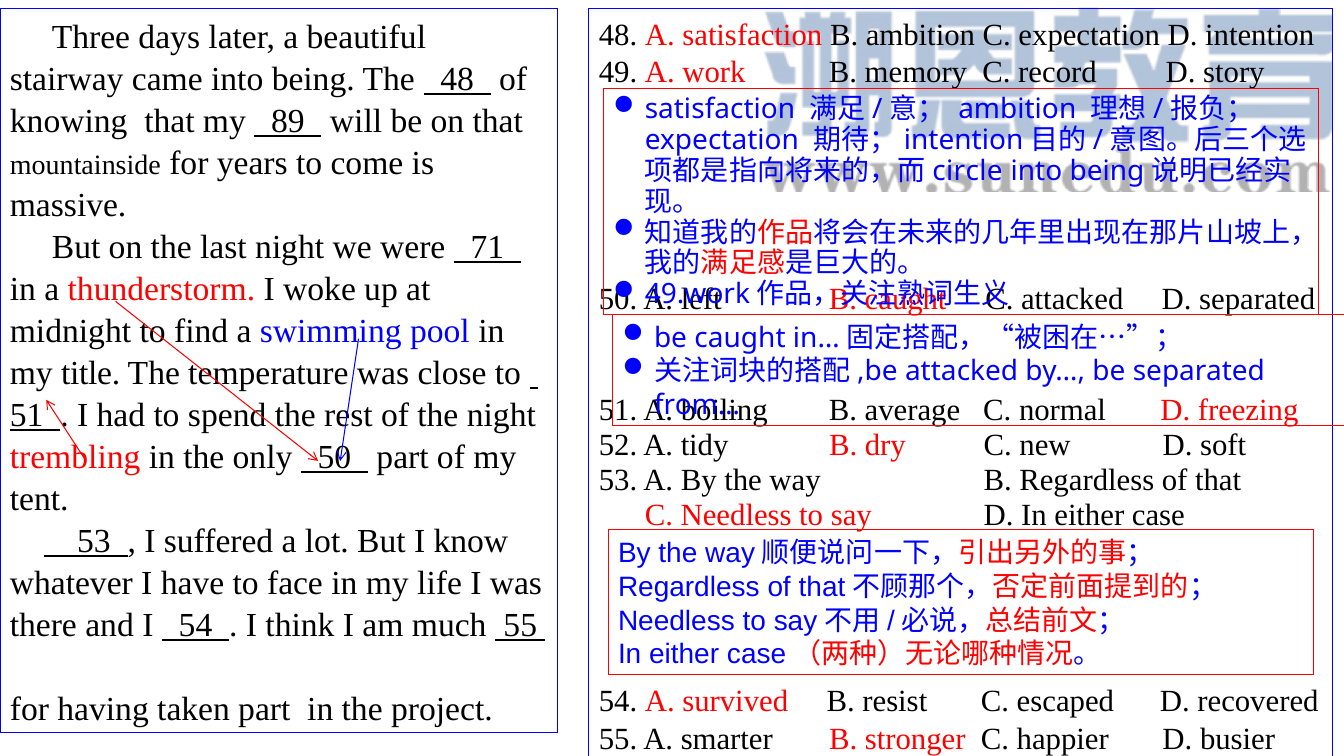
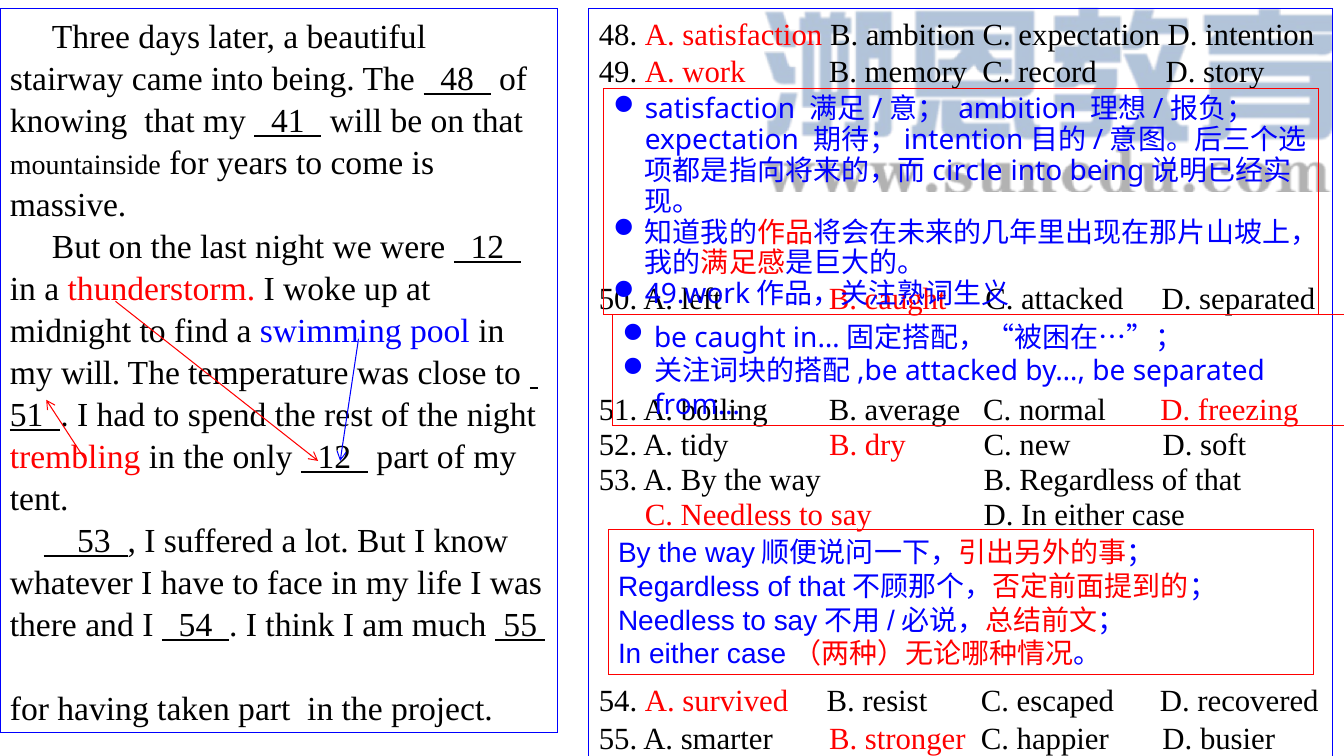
89: 89 -> 41 (288, 121)
were 71: 71 -> 12 (487, 247)
my title: title -> will (91, 373)
only 50: 50 -> 12 (334, 457)
